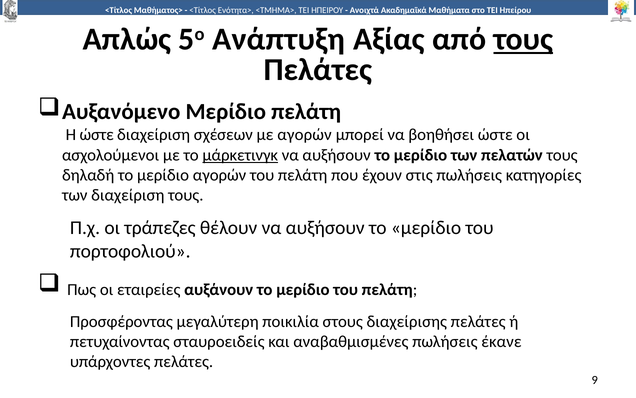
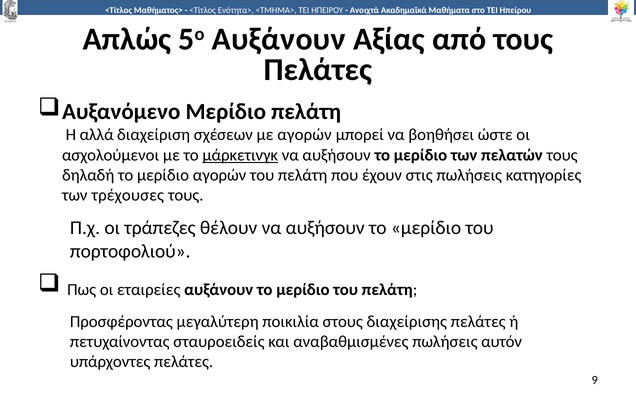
5ο Ανάπτυξη: Ανάπτυξη -> Αυξάνουν (279, 39)
τους underline: present -> none (523, 39)
Η ώστε: ώστε -> αλλά (97, 135)
των διαχείριση: διαχείριση -> τρέχουσες (128, 195)
έκανε: έκανε -> αυτόν (502, 341)
